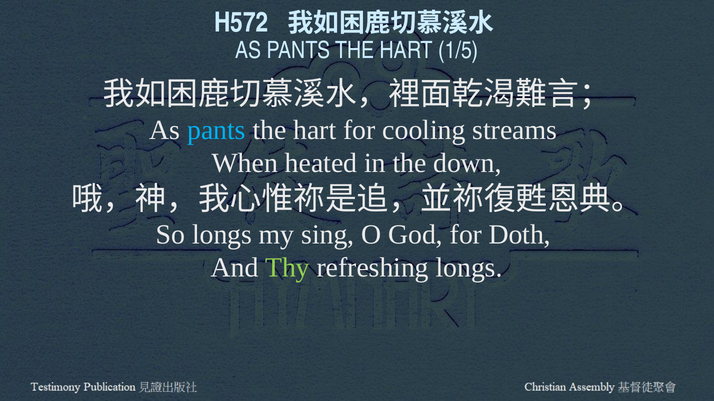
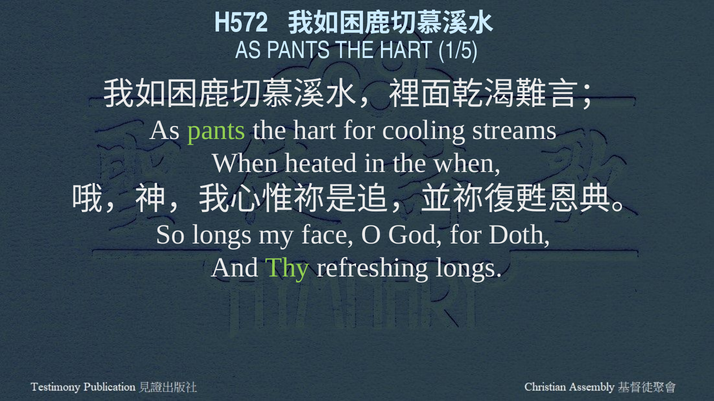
pants colour: light blue -> light green (216, 130)
the down: down -> when (467, 163)
sing: sing -> face (328, 235)
